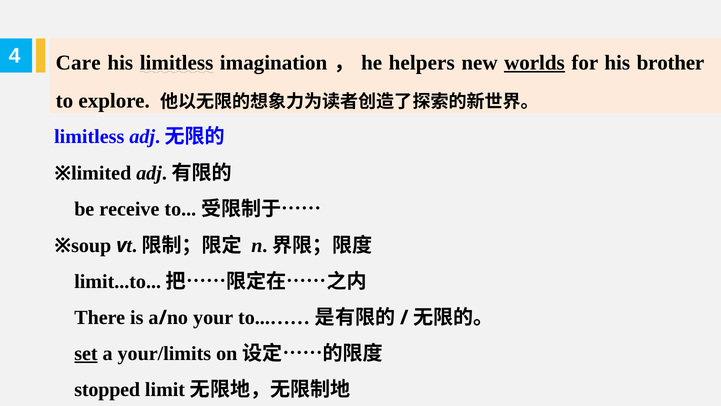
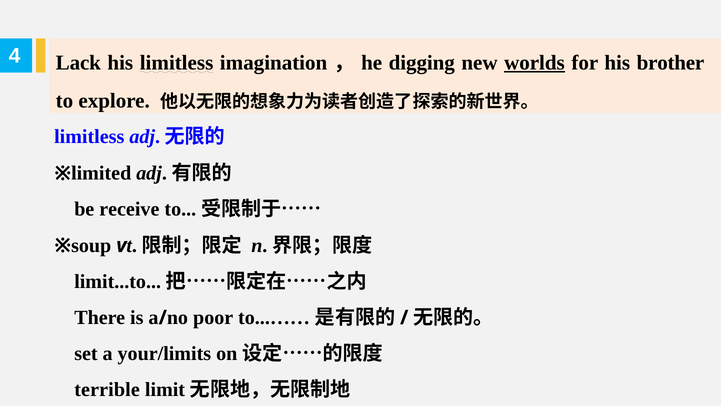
Care: Care -> Lack (78, 63)
helpers: helpers -> digging (422, 63)
your: your -> poor (213, 317)
set underline: present -> none (86, 353)
stopped: stopped -> terrible (107, 389)
